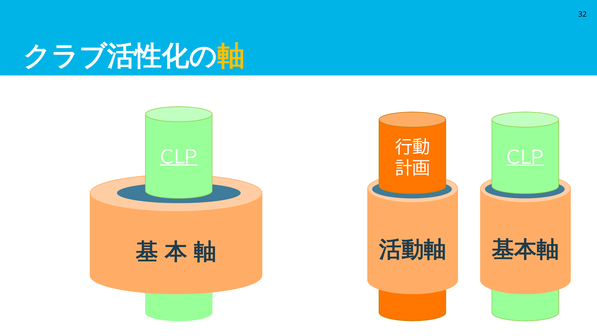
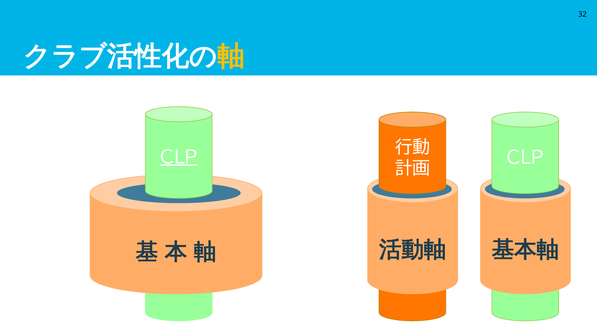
ＣＬＰ underline: present -> none (525, 158)
